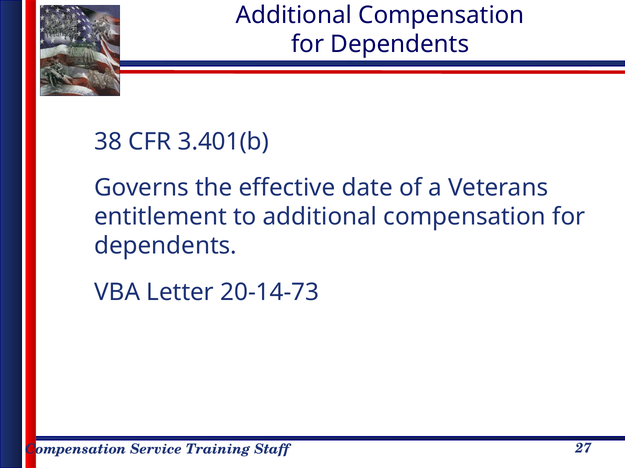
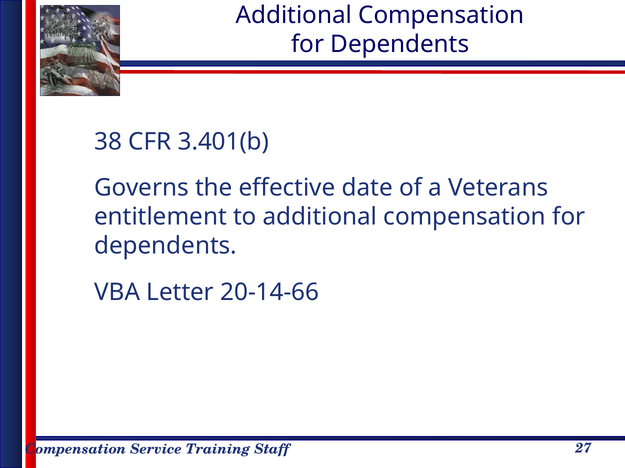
20-14-73: 20-14-73 -> 20-14-66 (270, 293)
